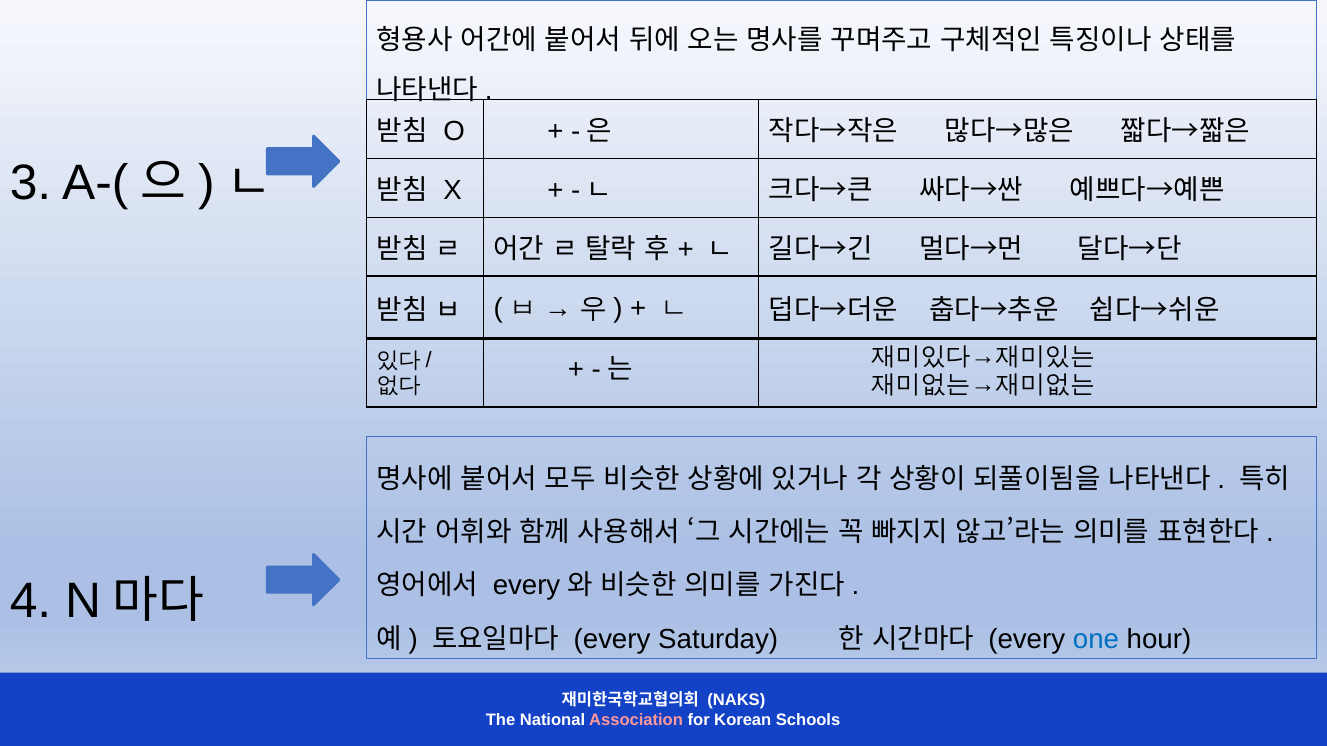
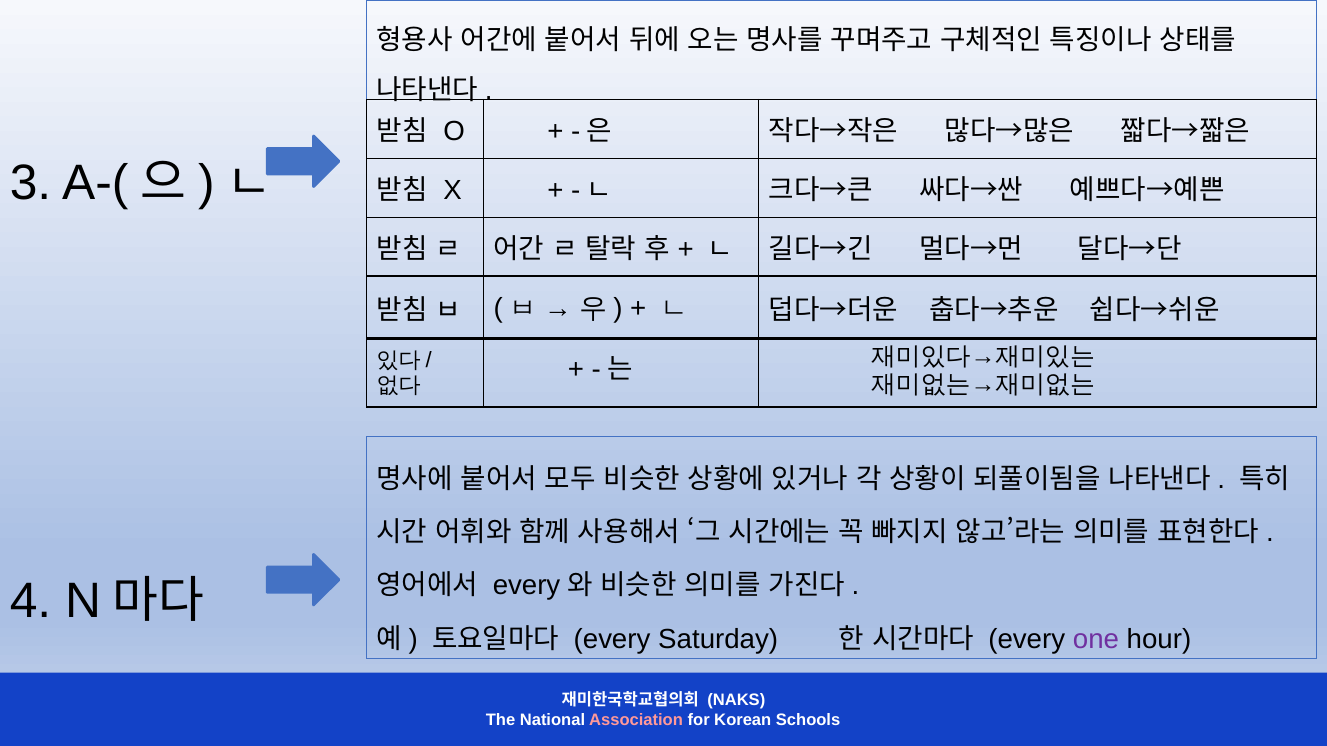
one colour: blue -> purple (1096, 639)
